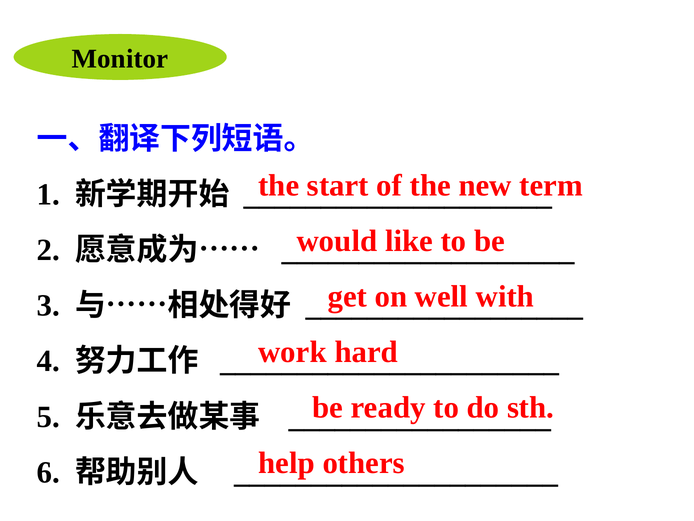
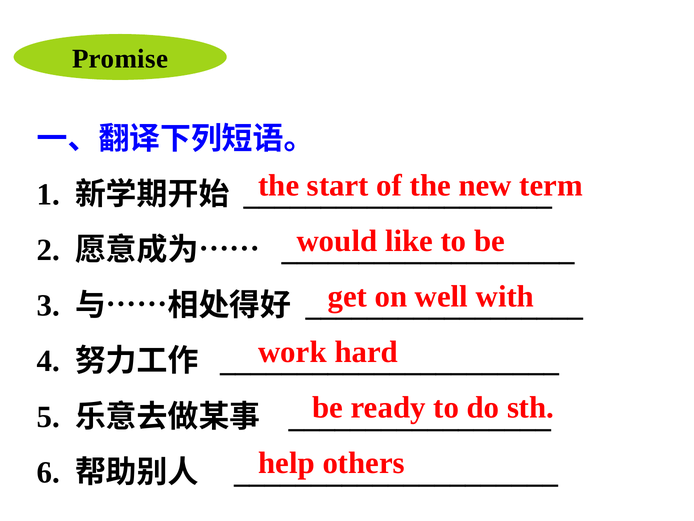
Monitor: Monitor -> Promise (120, 59)
